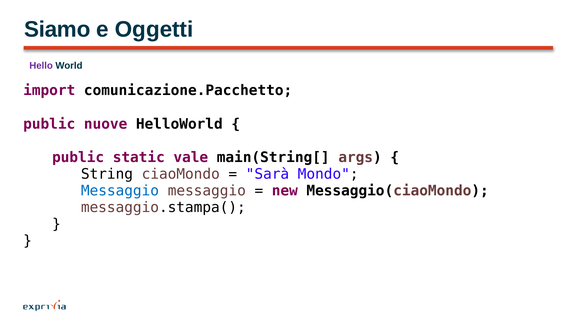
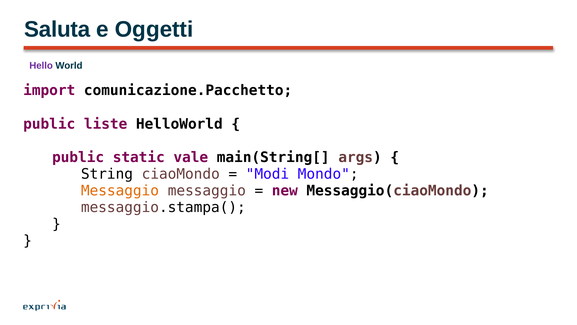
Siamo: Siamo -> Saluta (57, 29)
nuove: nuove -> liste (106, 124)
Sarà: Sarà -> Modi (267, 174)
Messaggio colour: blue -> orange (120, 190)
